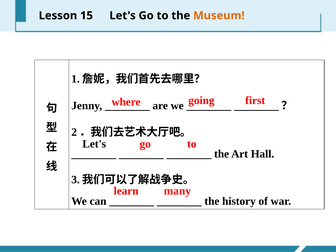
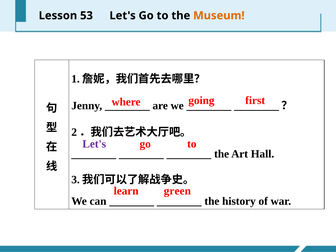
15: 15 -> 53 (86, 16)
Let's colour: black -> purple (94, 144)
many: many -> green (177, 191)
